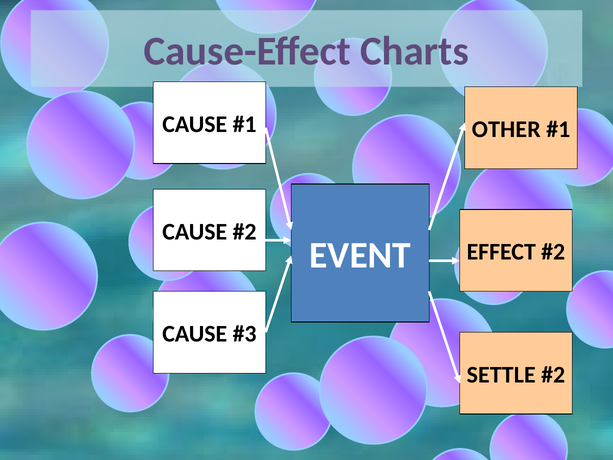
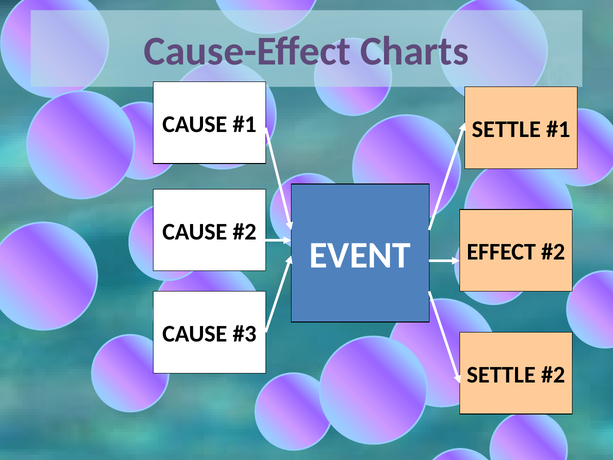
OTHER: OTHER -> SETTLE (506, 129)
